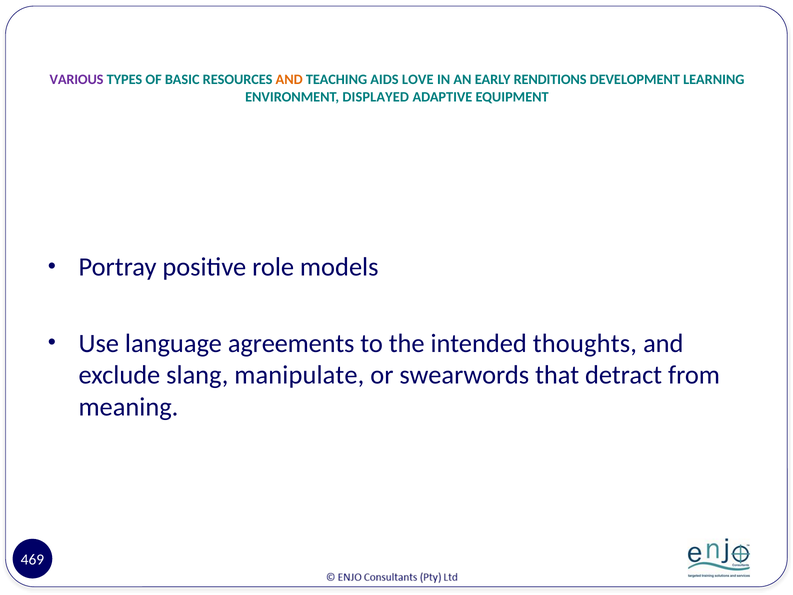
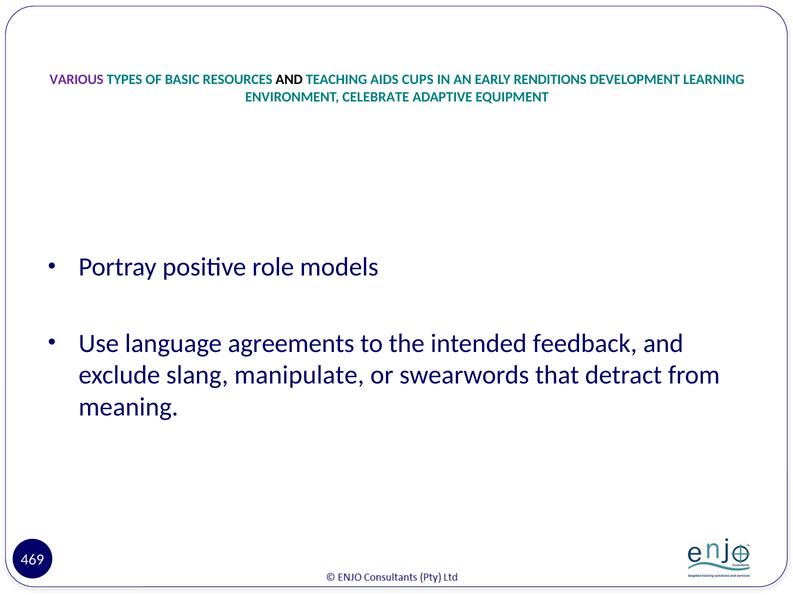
AND colour: orange -> black (289, 80)
LOVE: LOVE -> CUPS (418, 80)
DISPLAYED: DISPLAYED -> CELEBRATE (376, 97)
thoughts: thoughts -> feedback (585, 343)
